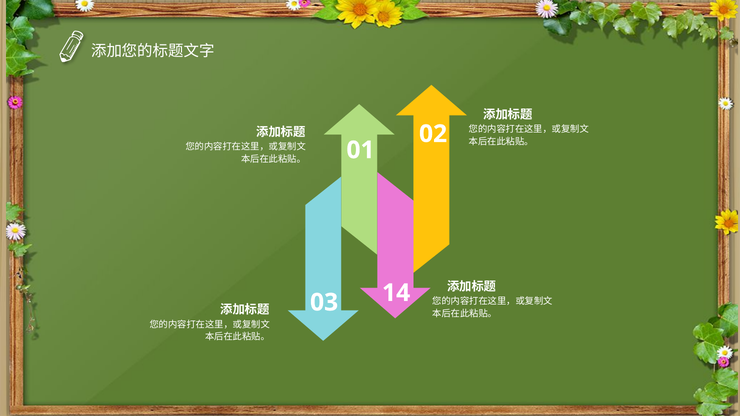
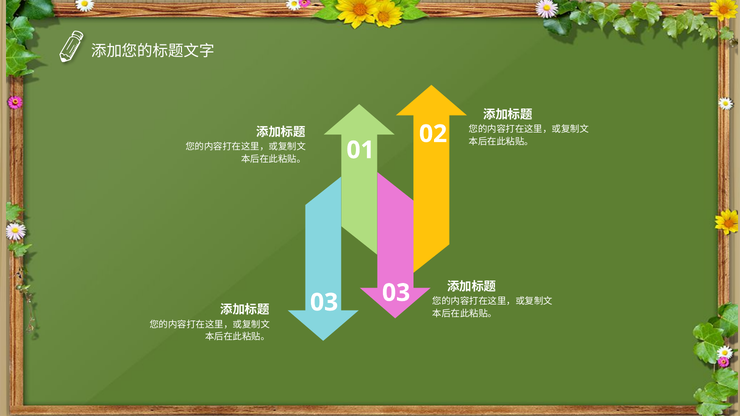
03 14: 14 -> 03 (396, 293)
